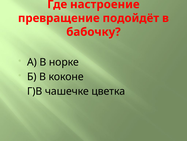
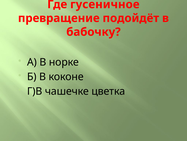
настроение: настроение -> гусеничное (105, 4)
